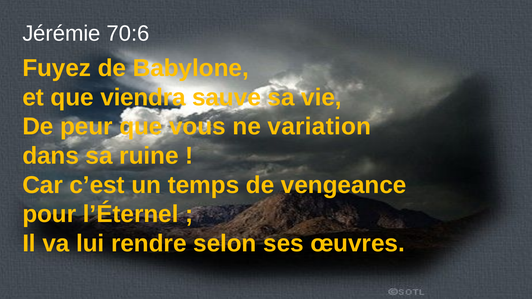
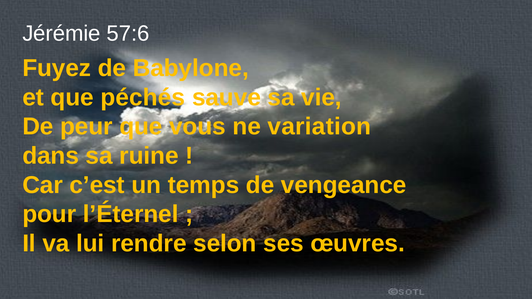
70:6: 70:6 -> 57:6 (128, 33)
viendra: viendra -> péchés (143, 97)
